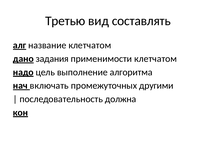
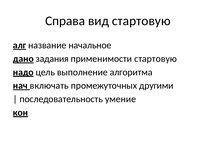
Третью: Третью -> Справа (65, 21)
вид составлять: составлять -> стартовую (141, 21)
название клетчатом: клетчатом -> начальное (90, 45)
применимости клетчатом: клетчатом -> стартовую (156, 59)
должна: должна -> умение (120, 99)
